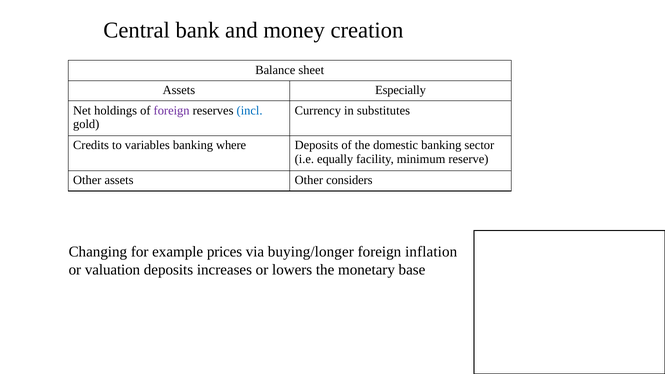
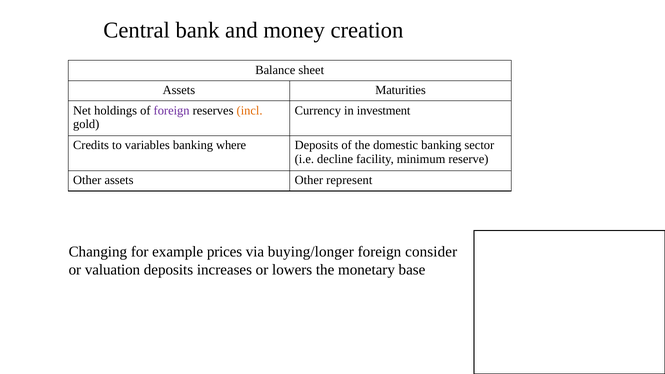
Especially: Especially -> Maturities (401, 90)
incl colour: blue -> orange (250, 110)
substitutes: substitutes -> investment (384, 110)
equally: equally -> decline (335, 159)
considers: considers -> represent (349, 180)
inflation: inflation -> consider (431, 252)
